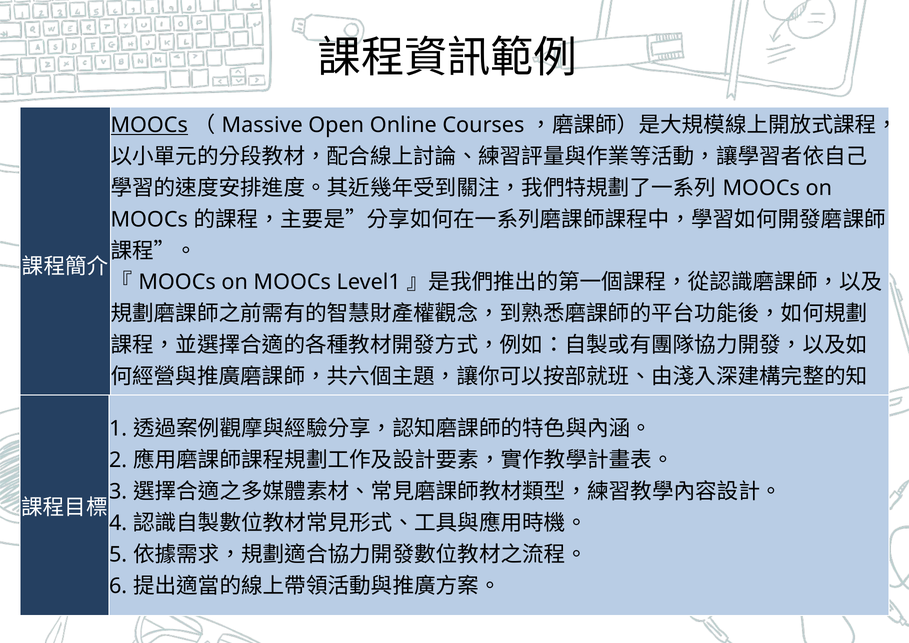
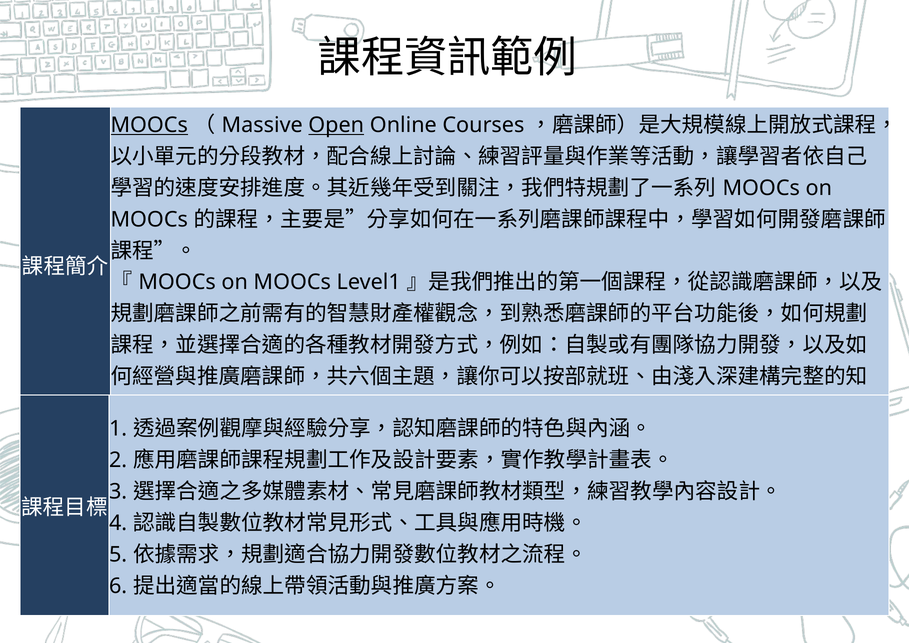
Open underline: none -> present (336, 125)
